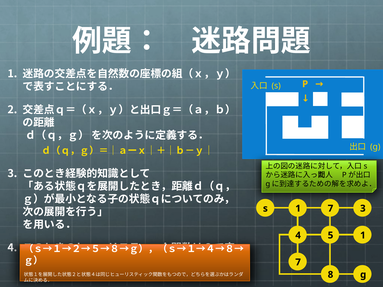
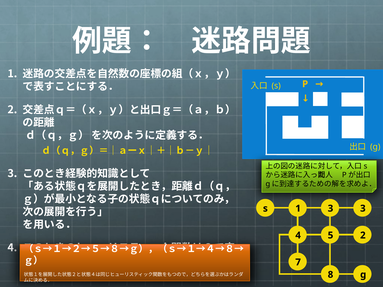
1 7: 7 -> 3 (330, 209)
5 1: 1 -> 2 (363, 235)
